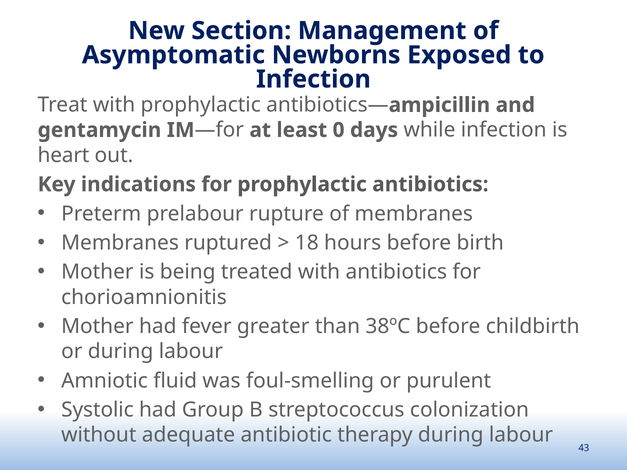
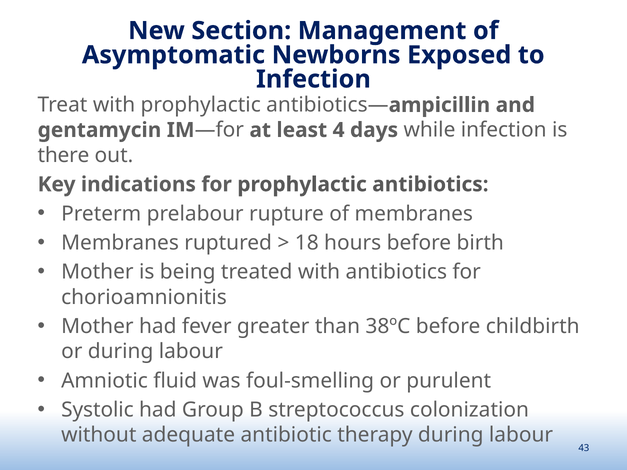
0: 0 -> 4 (339, 130)
heart: heart -> there (63, 155)
